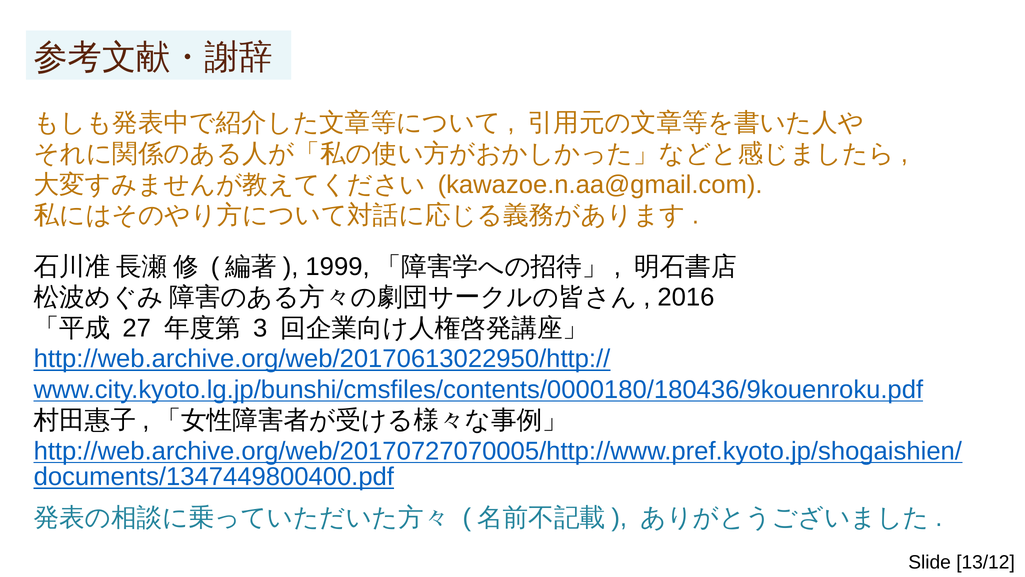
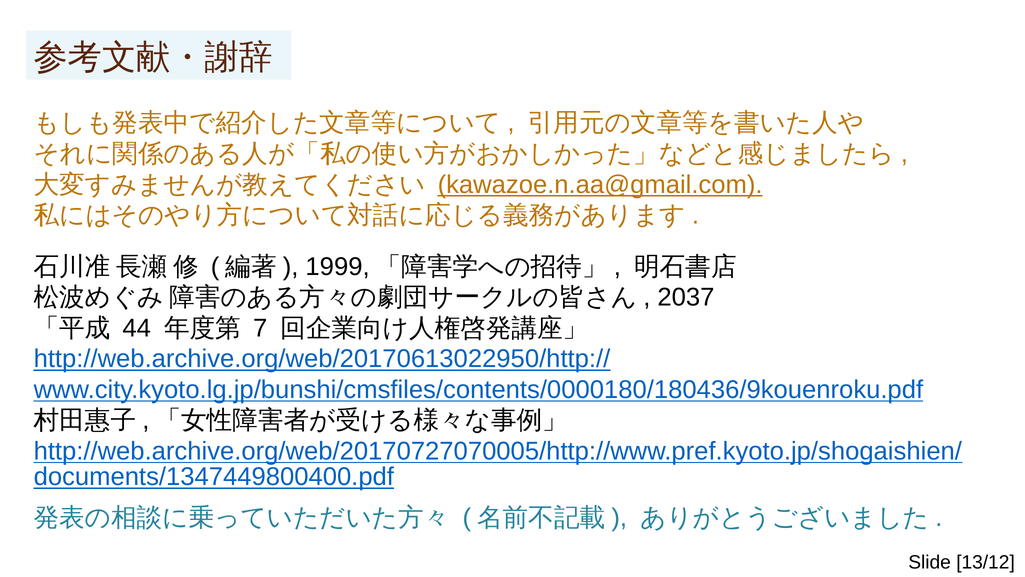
kawazoe.n.aa@gmail.com underline: none -> present (600, 184)
2016: 2016 -> 2037 (686, 297)
27: 27 -> 44 (137, 328)
3: 3 -> 7 (260, 328)
